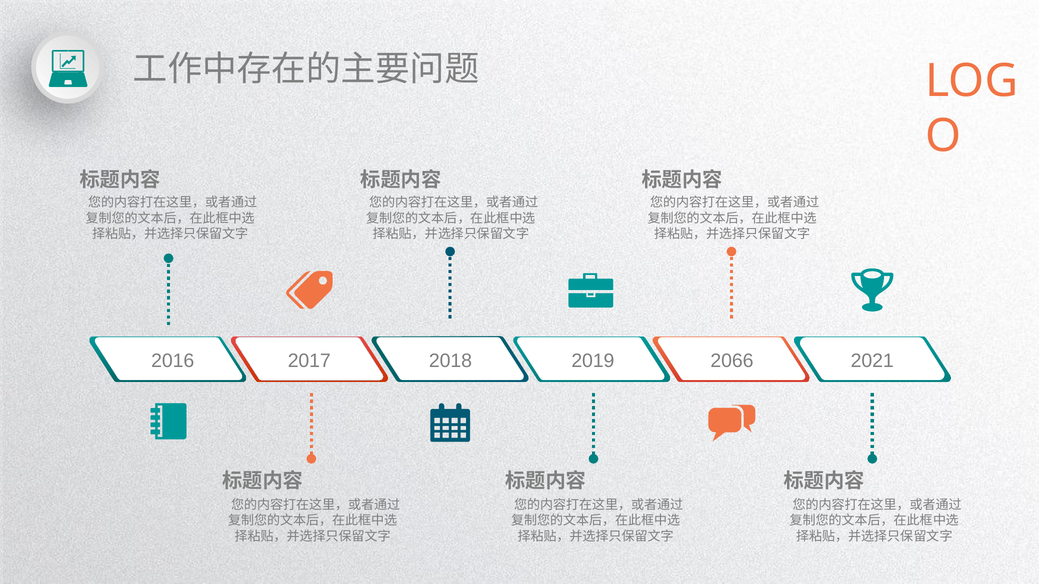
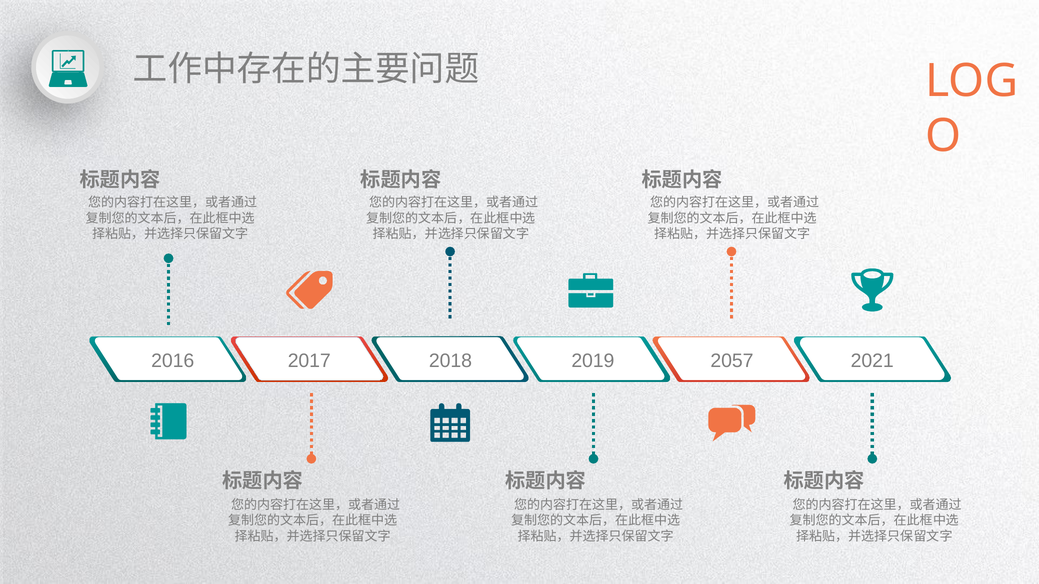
2066: 2066 -> 2057 (732, 361)
